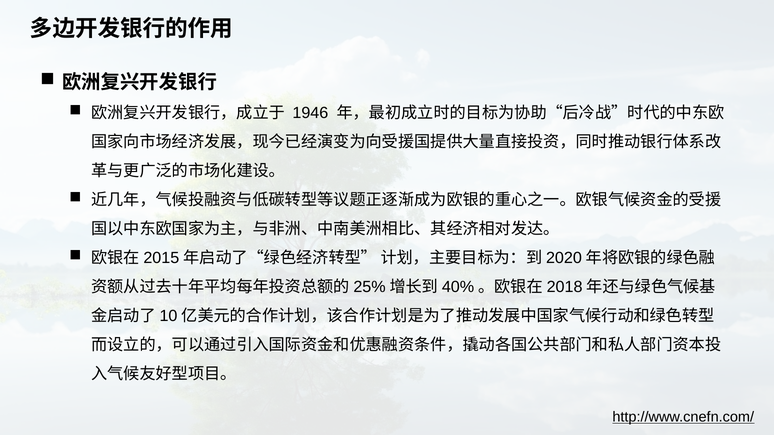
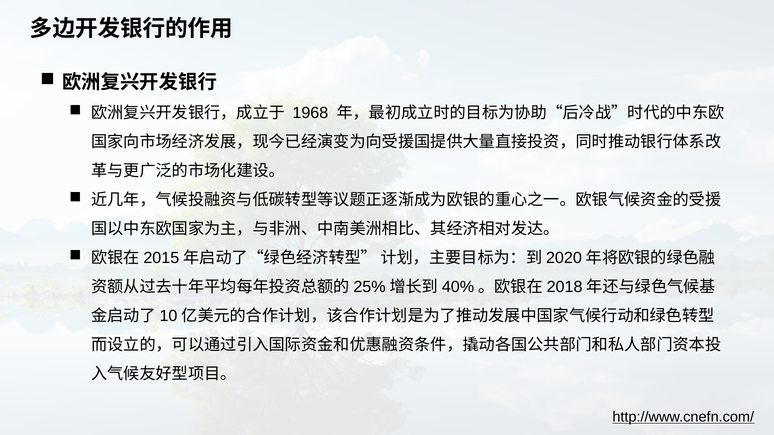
1946: 1946 -> 1968 (310, 113)
